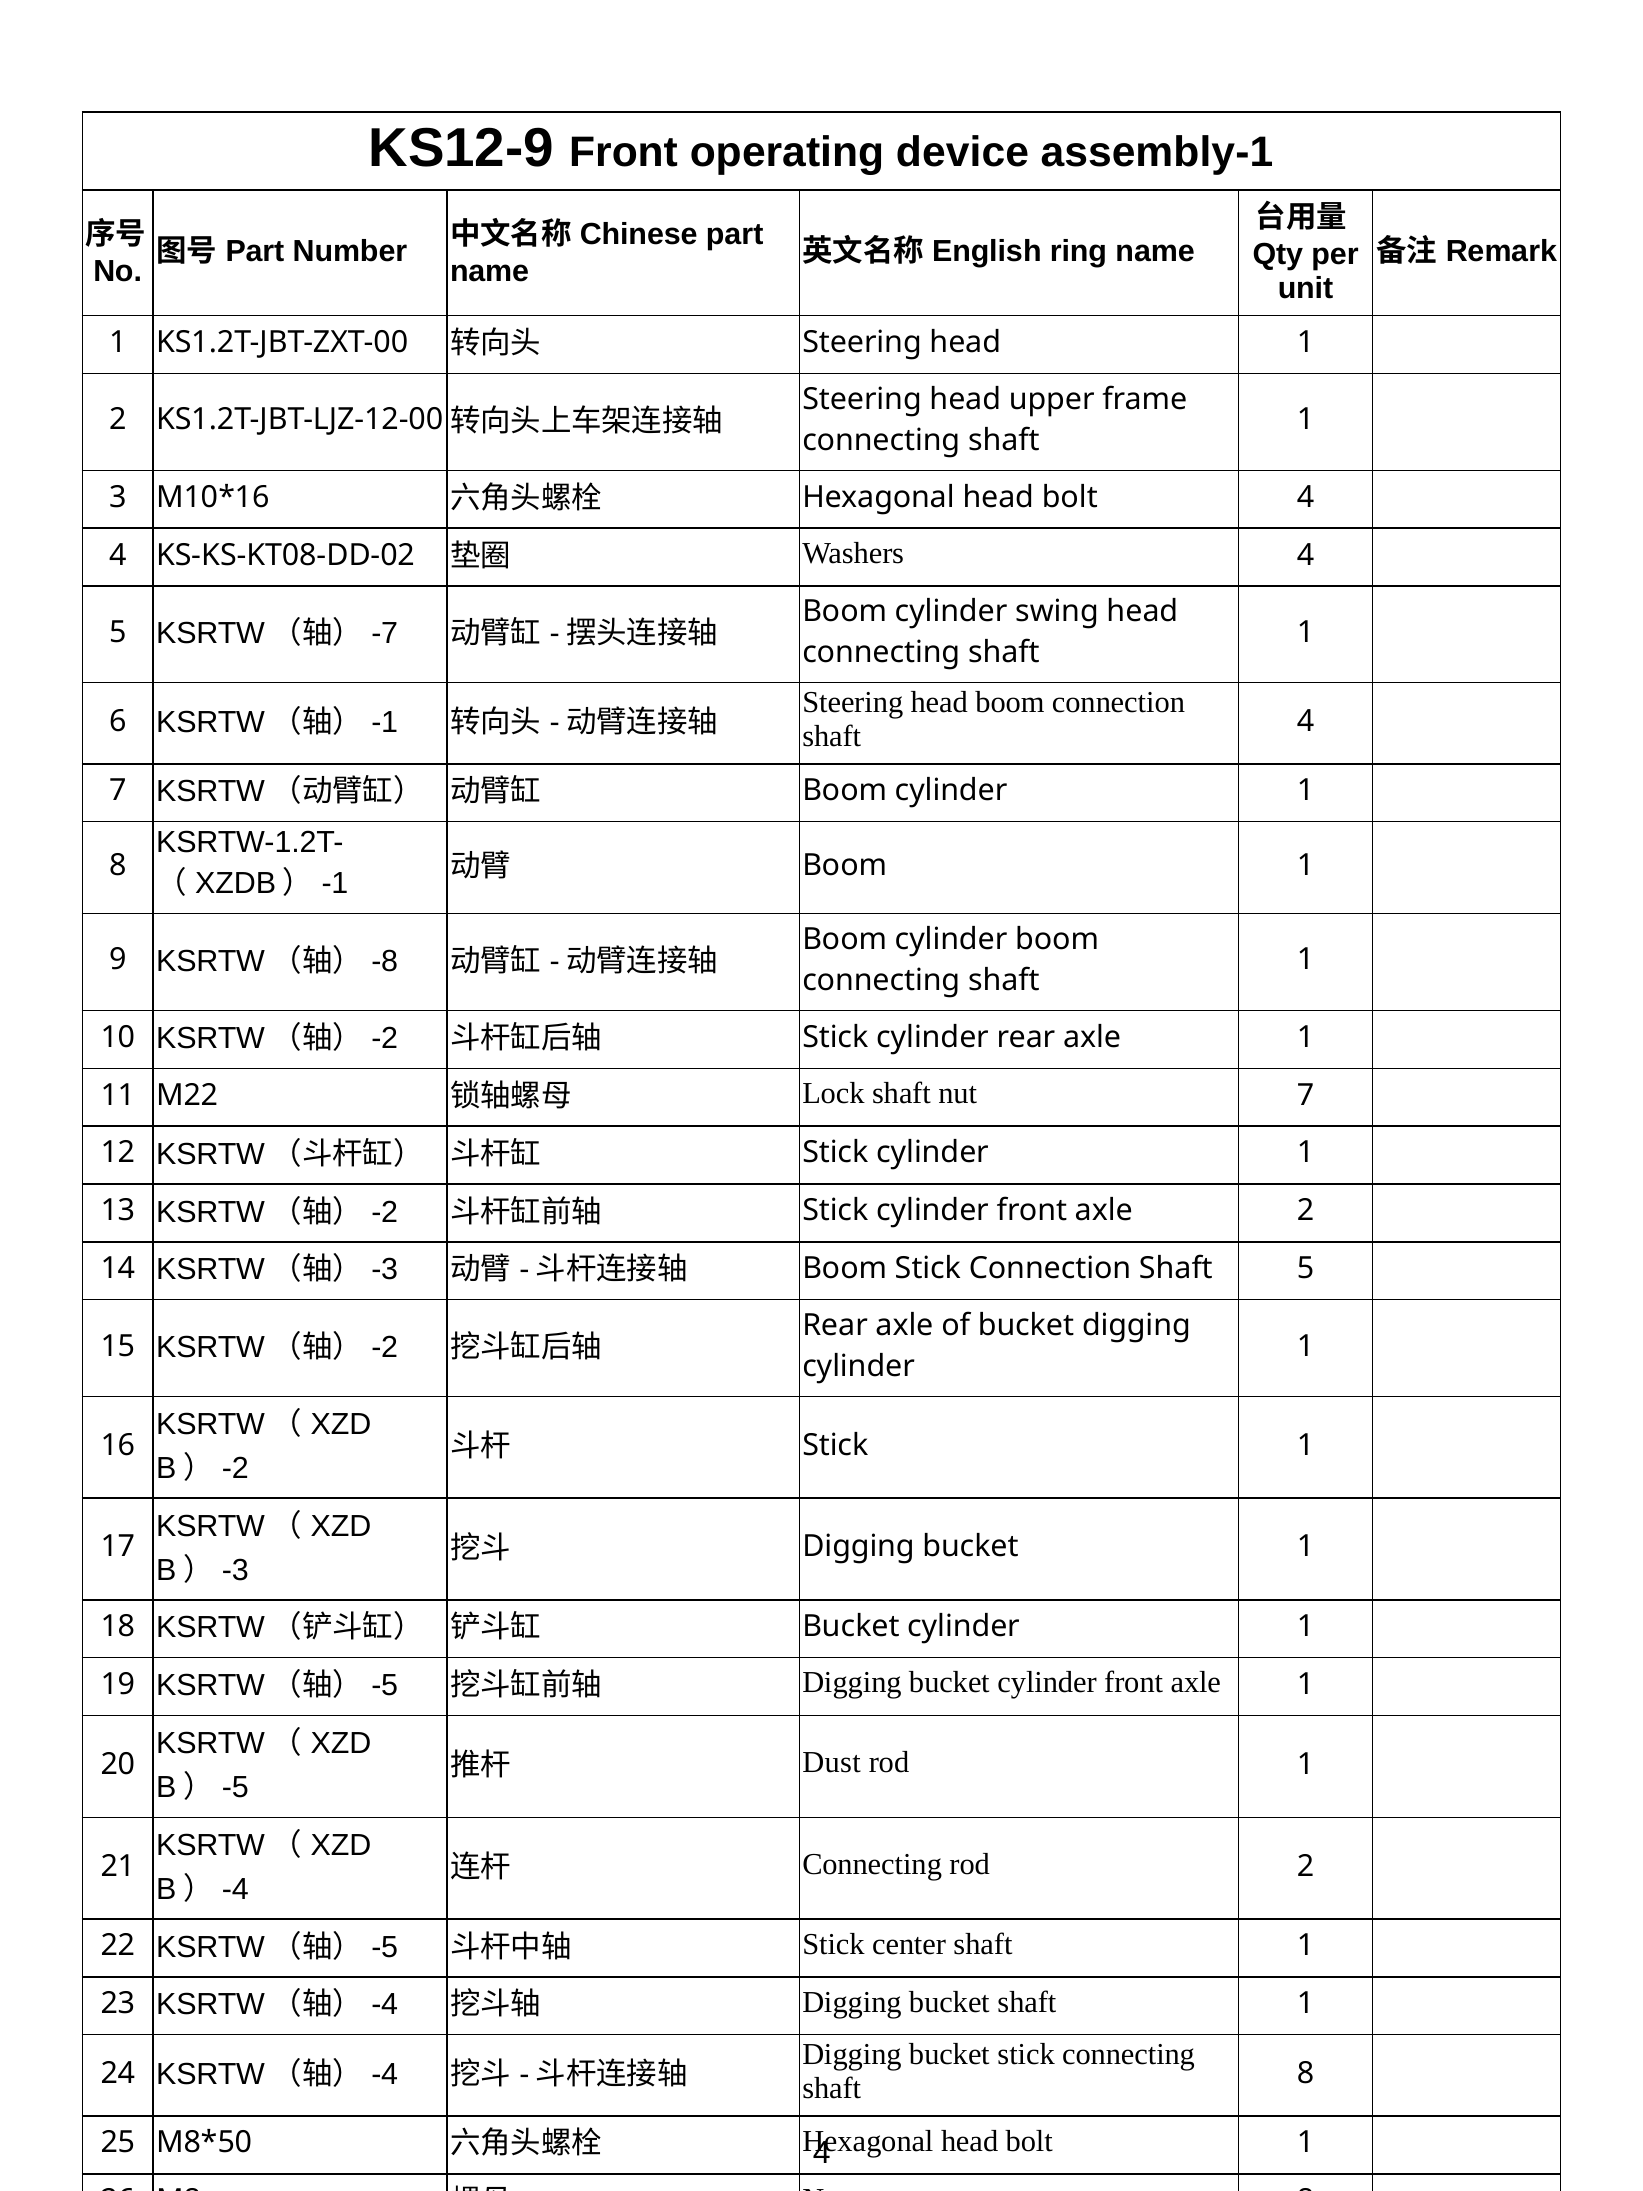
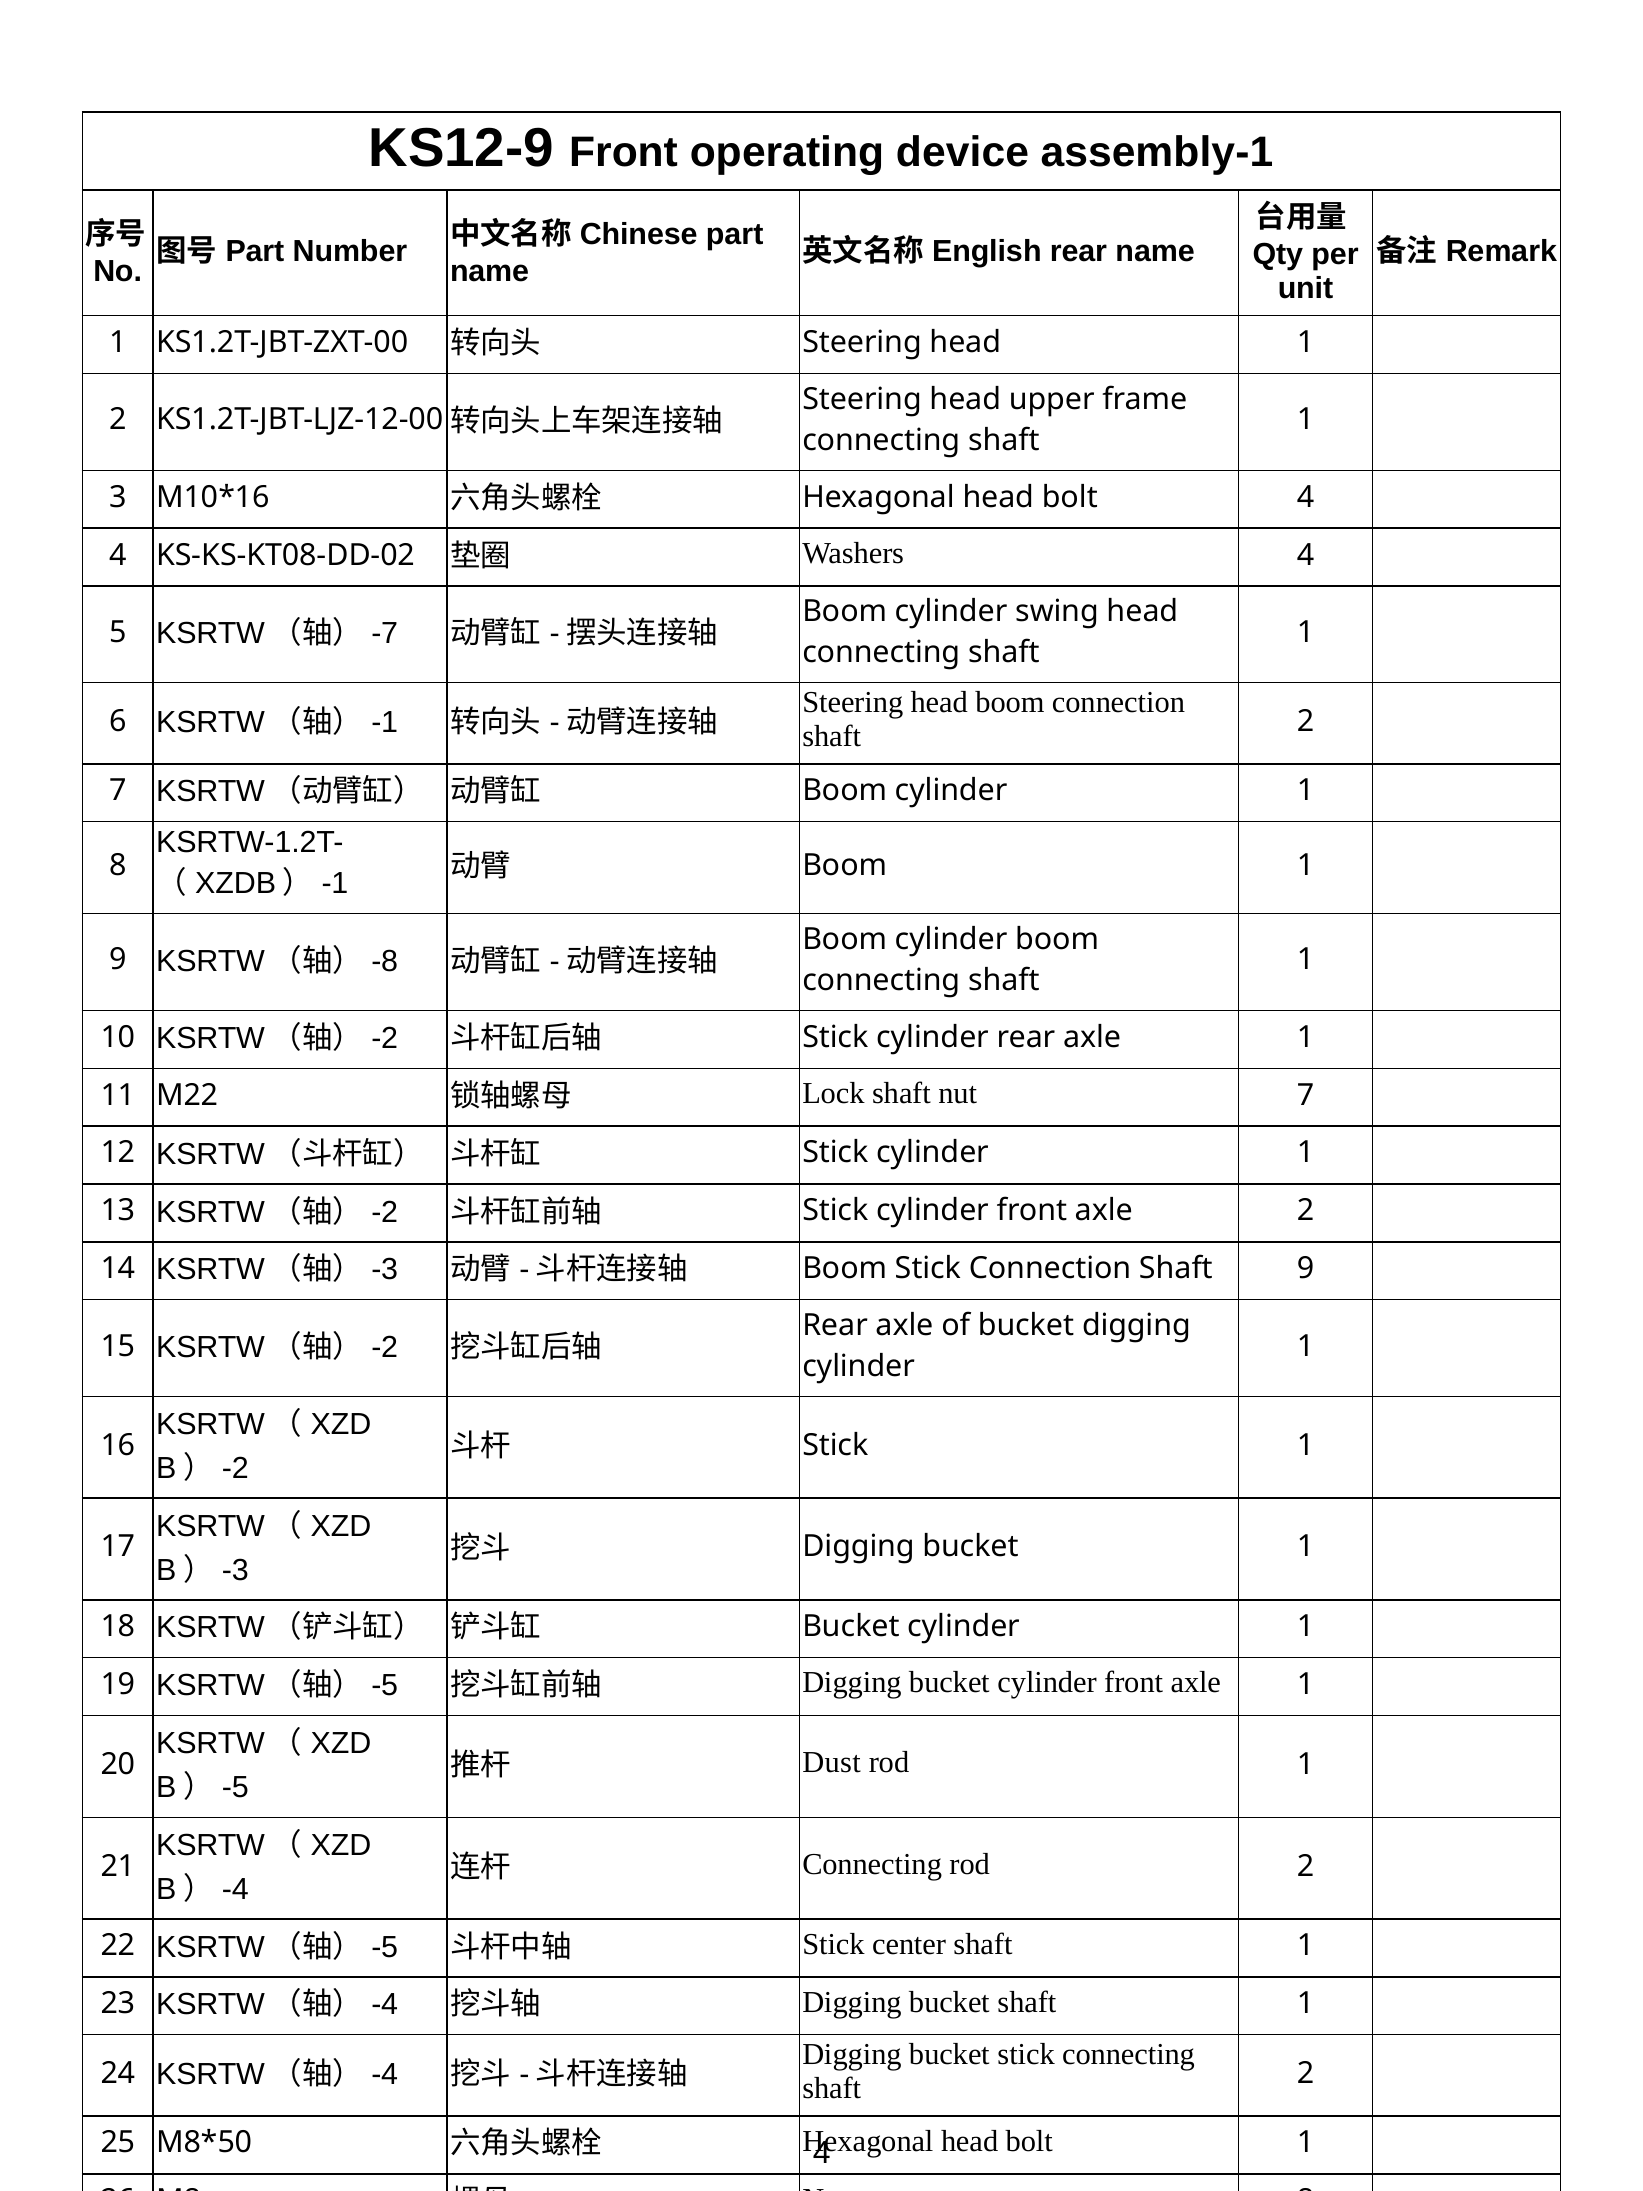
ring: ring -> rear (1078, 252)
4: 4 -> 2 (1306, 721)
Shaft 5: 5 -> 9 (1306, 1268)
8: 8 -> 2 (1306, 2073)
